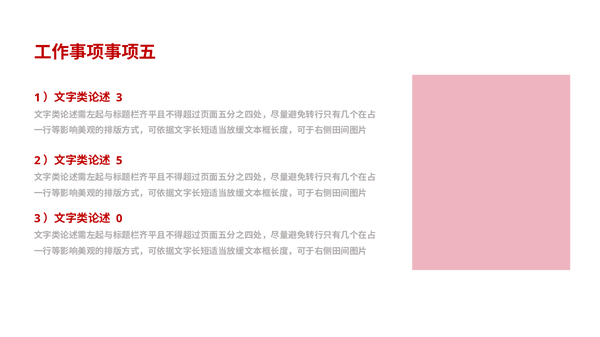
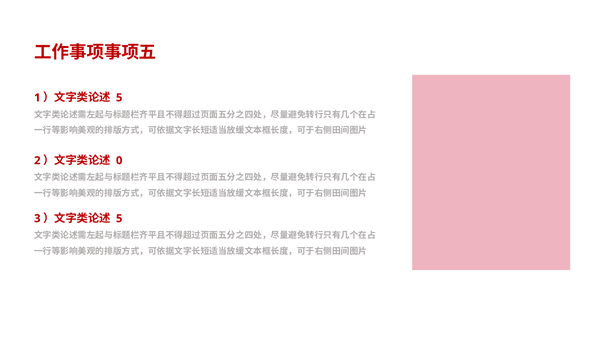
3: 3 -> 5 (119, 98)
5: 5 -> 0 (119, 161)
0: 0 -> 5 (119, 219)
